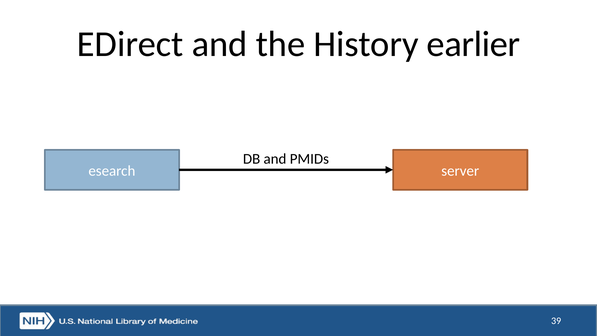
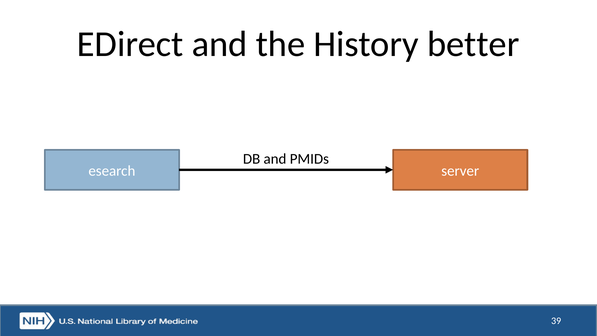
earlier: earlier -> better (473, 44)
